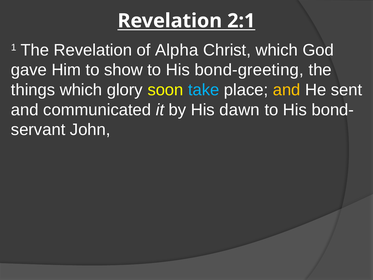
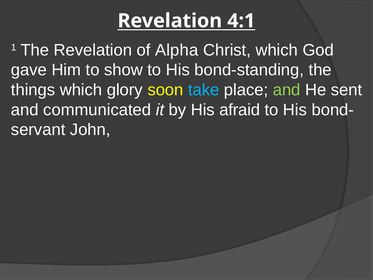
2:1: 2:1 -> 4:1 (241, 21)
bond-greeting: bond-greeting -> bond-standing (249, 70)
and colour: yellow -> light green (287, 90)
dawn: dawn -> afraid (240, 110)
